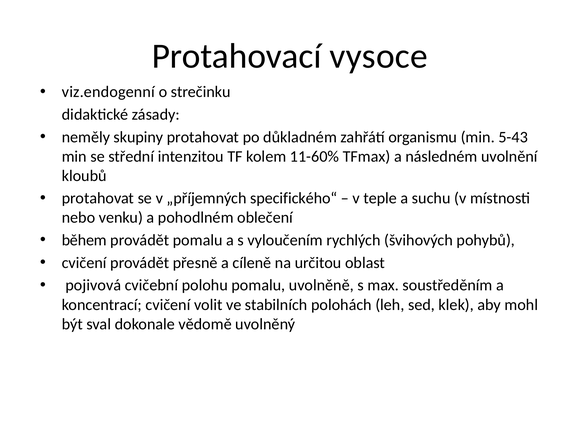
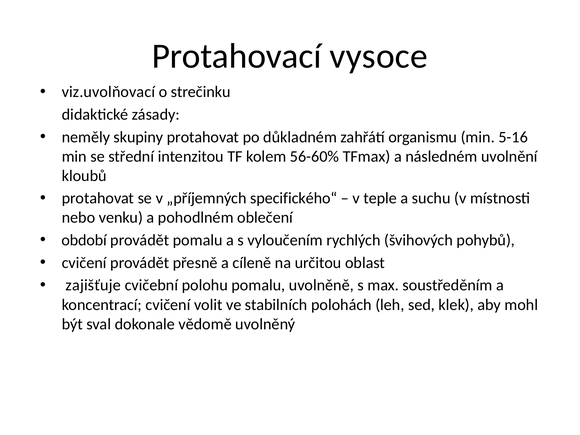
viz.endogenní: viz.endogenní -> viz.uvolňovací (108, 92)
5-43: 5-43 -> 5-16 (513, 137)
11-60%: 11-60% -> 56-60% (314, 156)
během: během -> období (84, 240)
pojivová: pojivová -> zajišťuje (93, 285)
